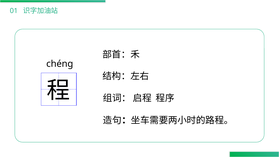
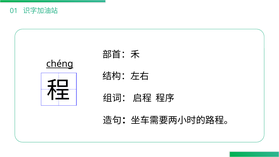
chénɡ underline: none -> present (60, 64)
